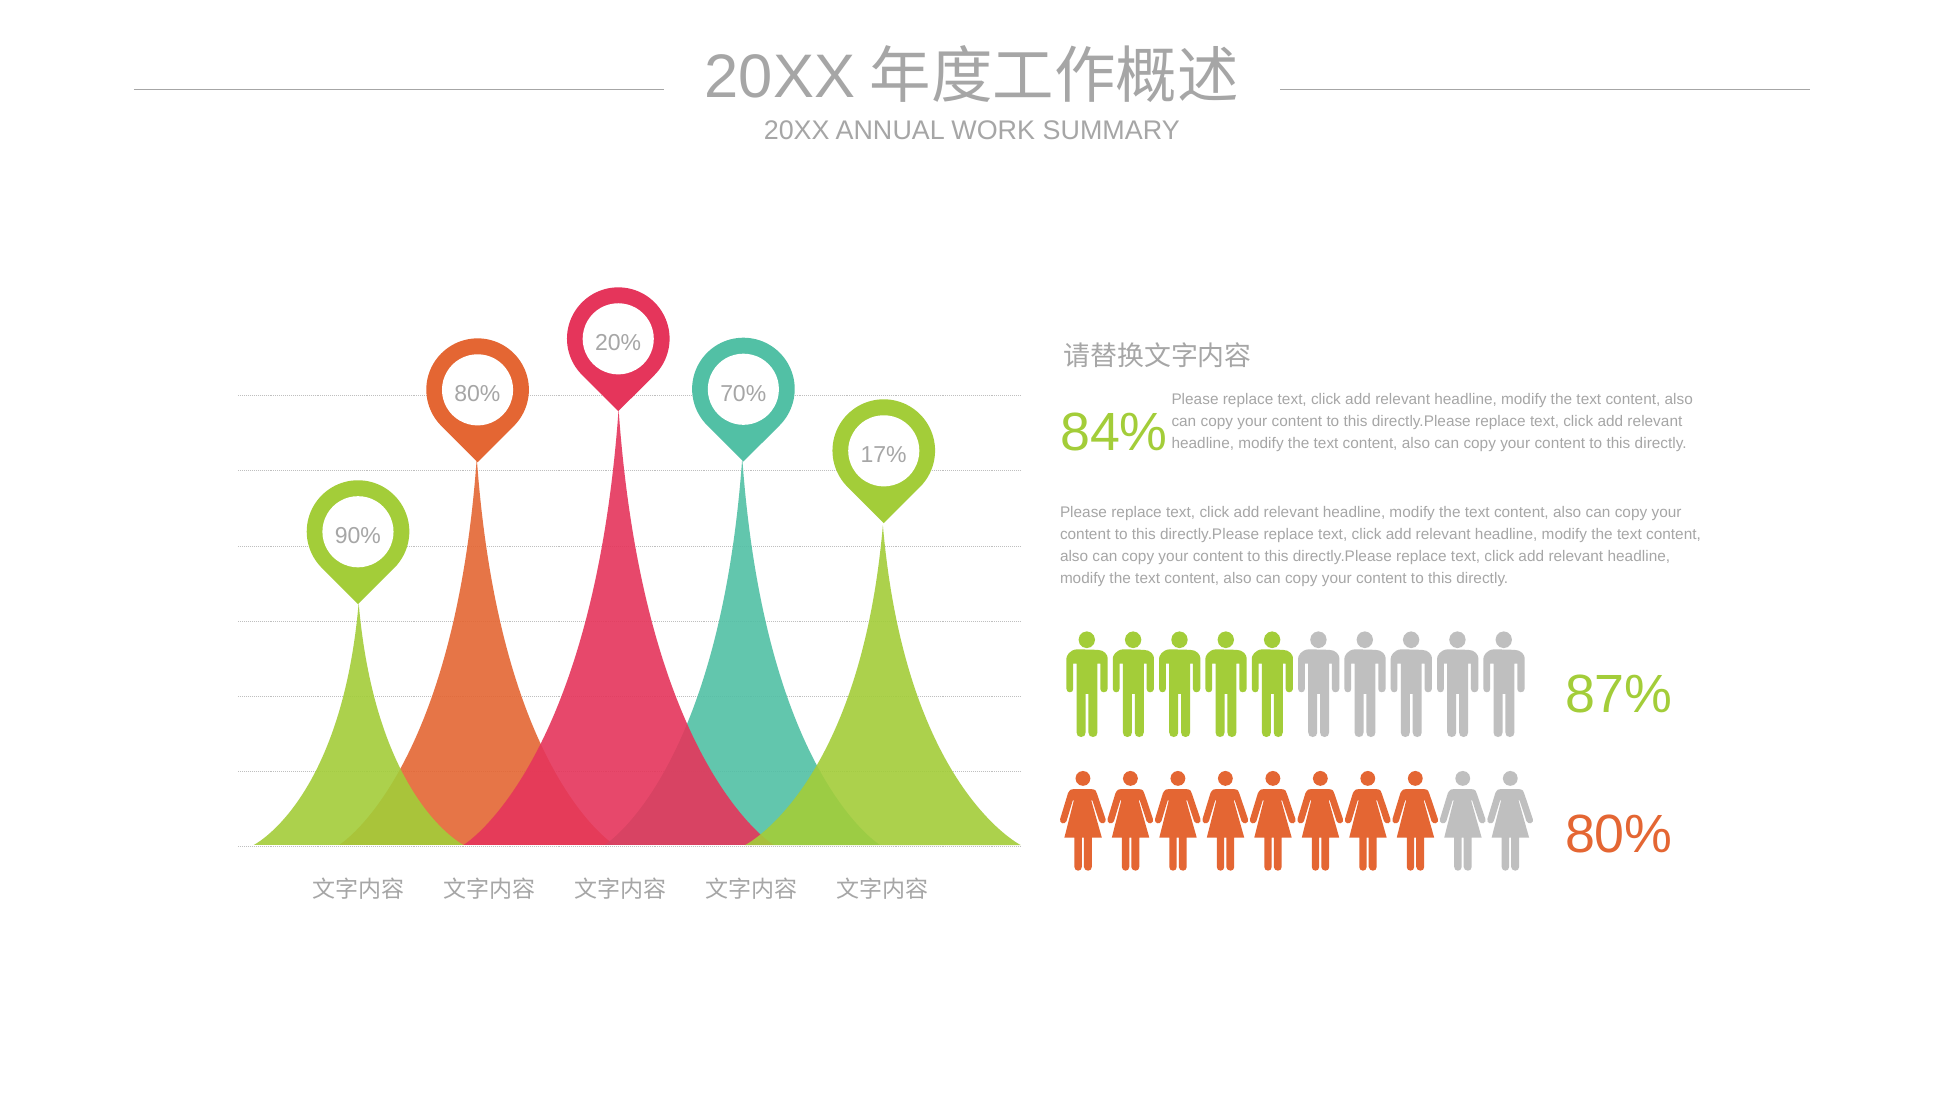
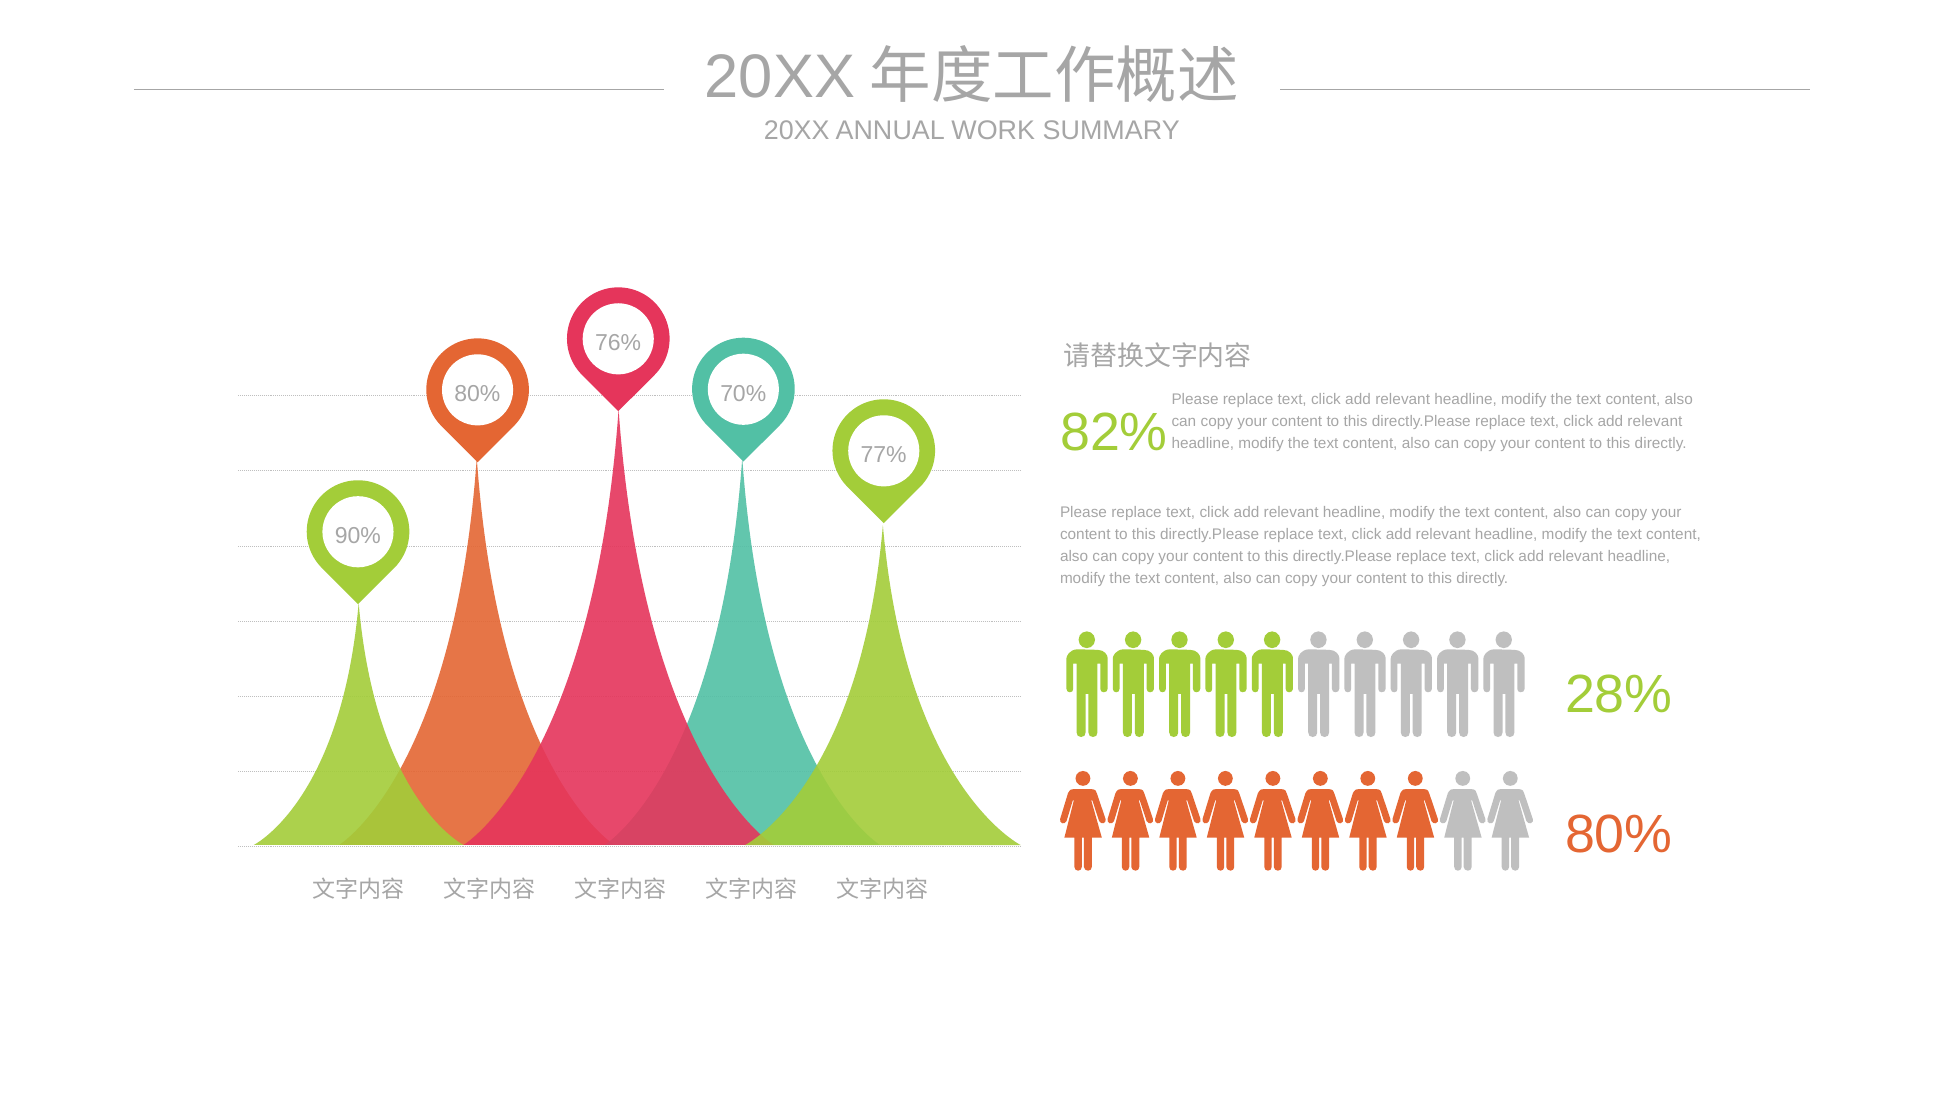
20%: 20% -> 76% (618, 343)
84%: 84% -> 82% (1114, 433)
17%: 17% -> 77% (884, 455)
87%: 87% -> 28% (1619, 694)
